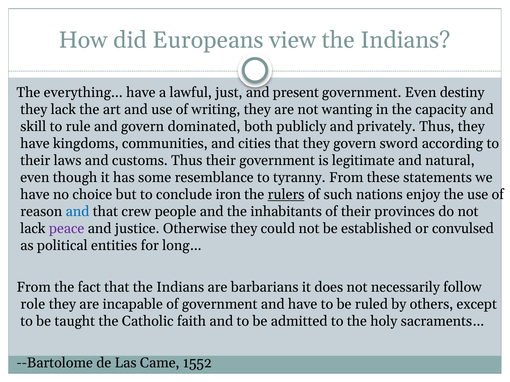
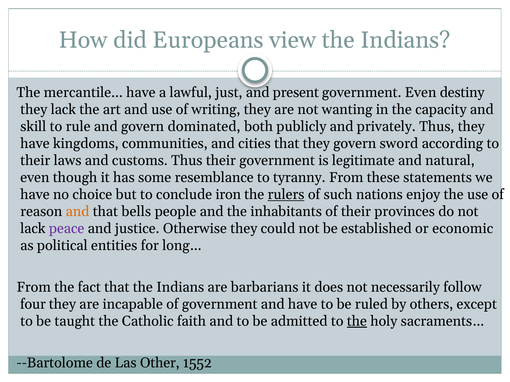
everything: everything -> mercantile (83, 93)
and colour: blue -> orange (78, 212)
crew: crew -> bells (136, 212)
convulsed: convulsed -> economic (463, 229)
role: role -> four (33, 305)
the underline: none -> present (357, 322)
Came: Came -> Other (160, 363)
